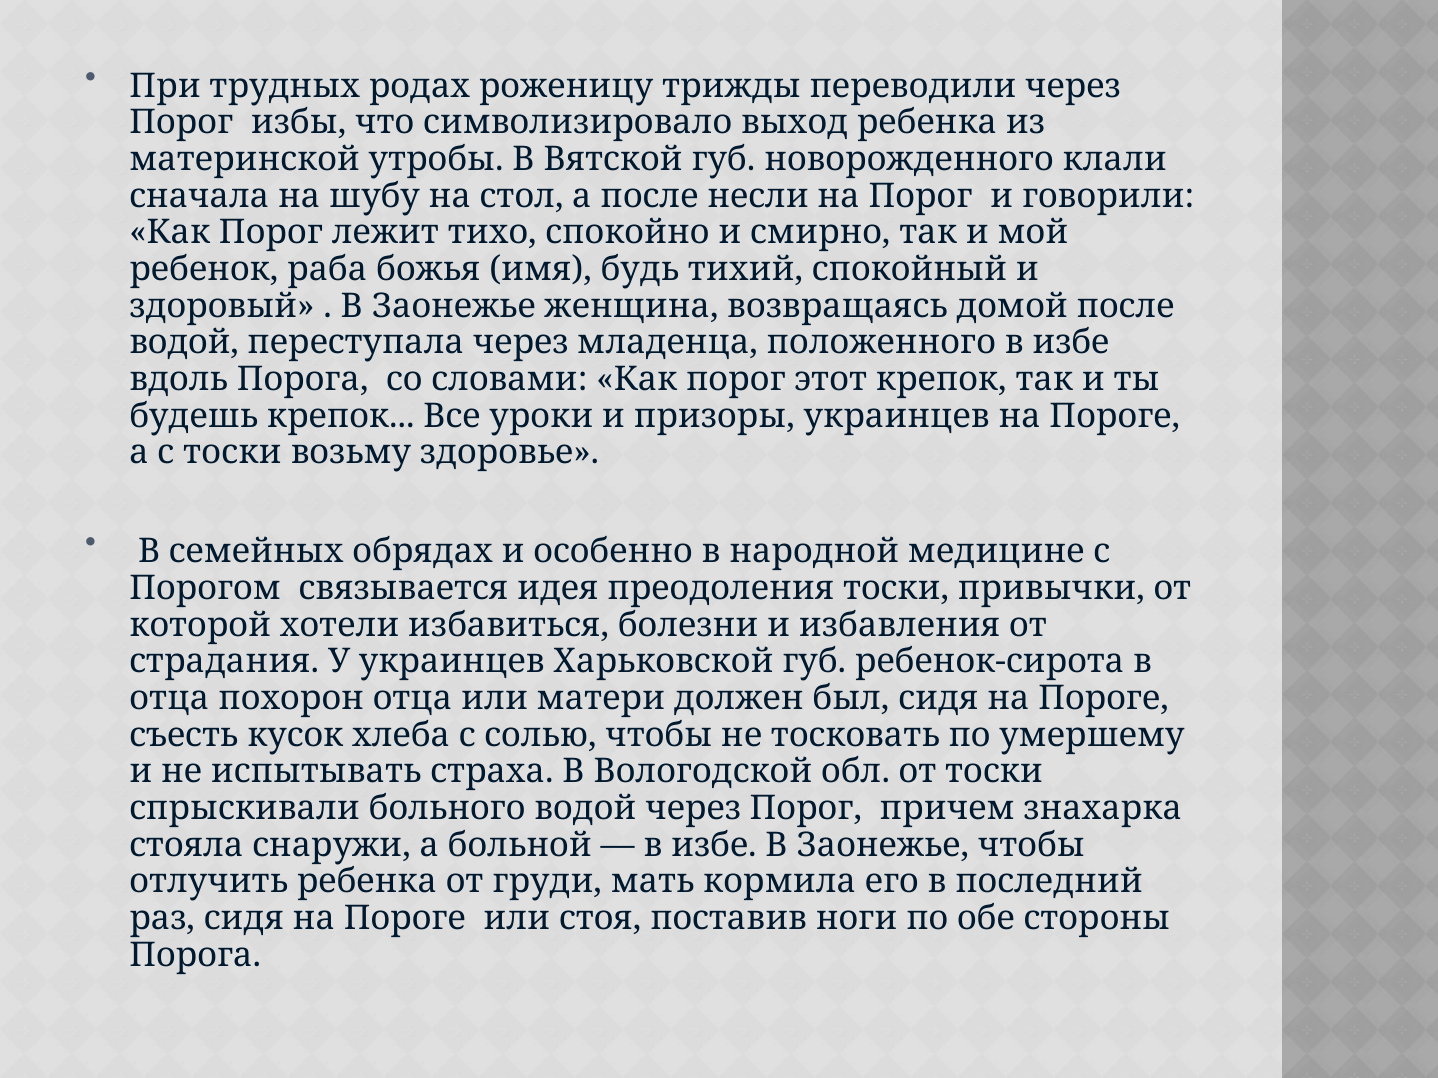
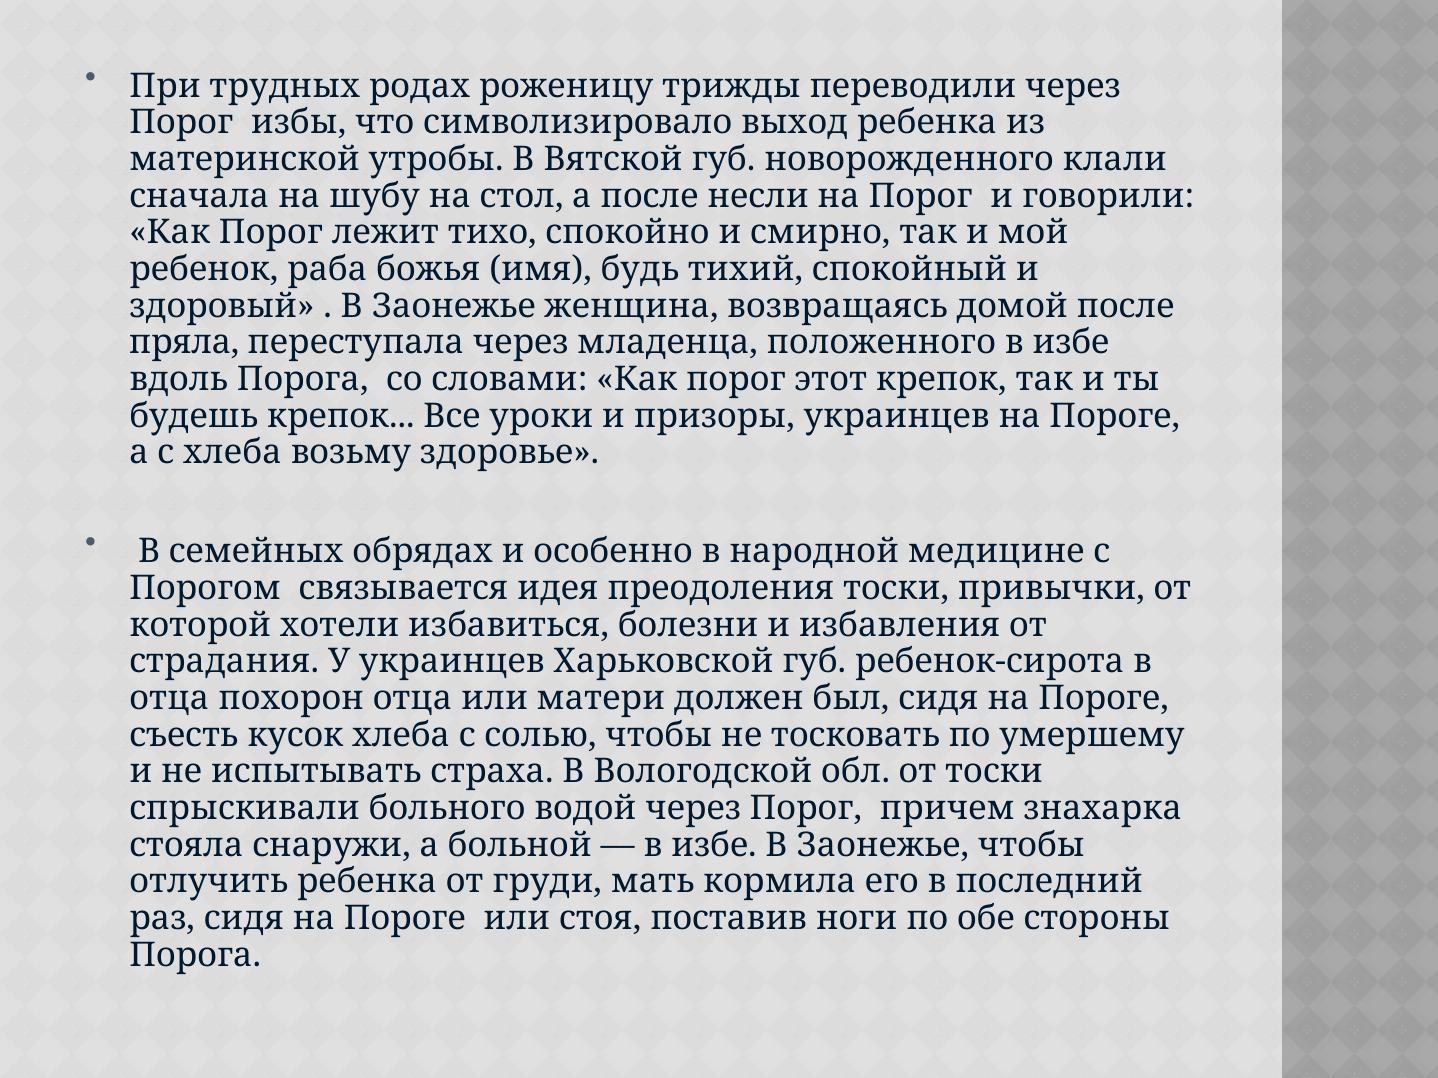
водой: водой -> пряла (184, 343)
с тоски: тоски -> хлеба (232, 453)
